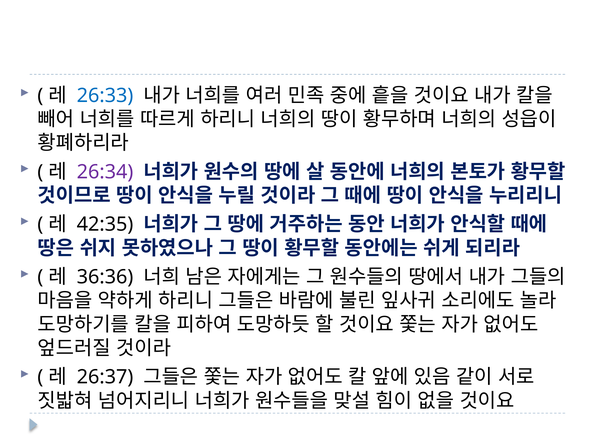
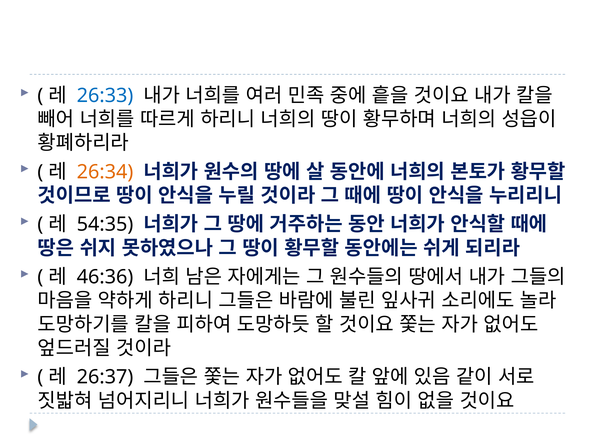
26:34 colour: purple -> orange (105, 172)
42:35: 42:35 -> 54:35 (105, 224)
36:36: 36:36 -> 46:36 (105, 277)
